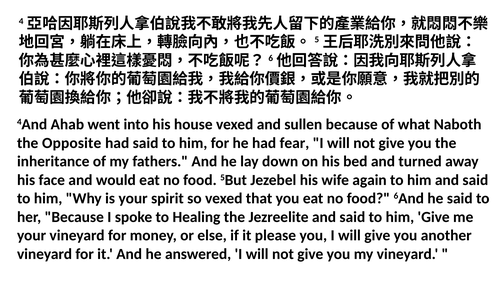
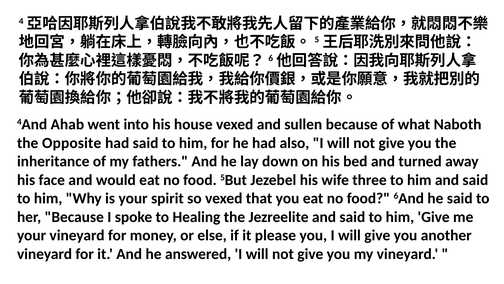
fear: fear -> also (294, 143)
again: again -> three (370, 180)
